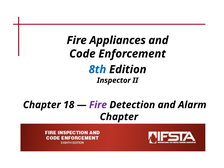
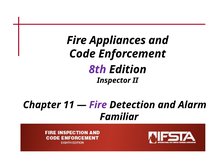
8th colour: blue -> purple (97, 69)
18: 18 -> 11 (69, 105)
Chapter: Chapter -> Familiar (119, 117)
